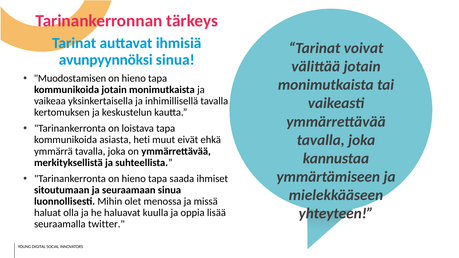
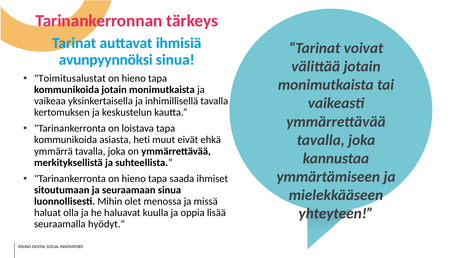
Muodostamisen: Muodostamisen -> Toimitusalustat (70, 78)
twitter: twitter -> hyödyt (106, 224)
